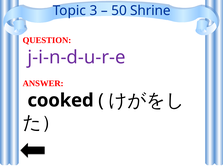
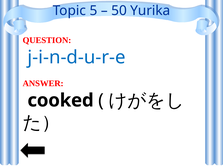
3: 3 -> 5 (93, 11)
Shrine: Shrine -> Yurika (150, 11)
j-i-n-d-u-r-e colour: purple -> blue (76, 57)
